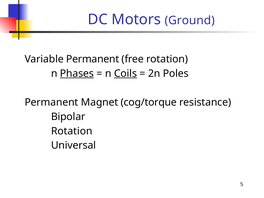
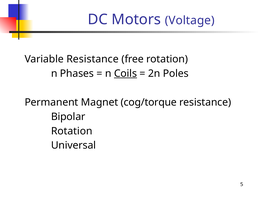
Ground: Ground -> Voltage (190, 20)
Variable Permanent: Permanent -> Resistance (93, 59)
Phases underline: present -> none (77, 73)
